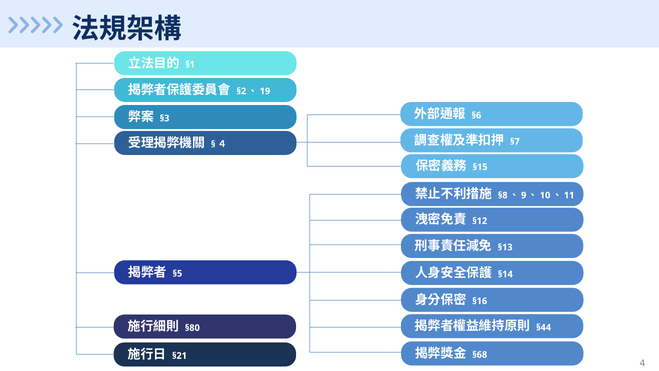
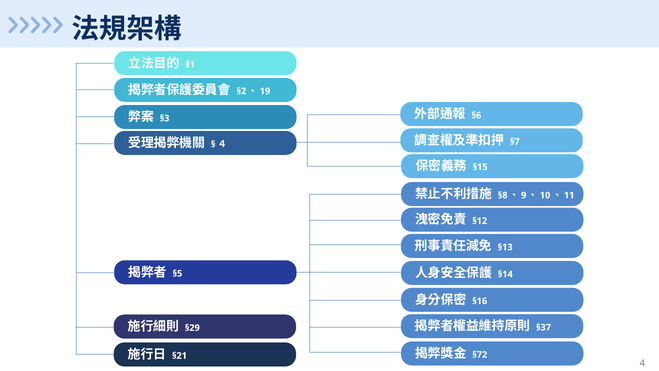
§44: §44 -> §37 (544, 327)
§80: §80 -> §29 (192, 328)
§68: §68 -> §72 (480, 354)
